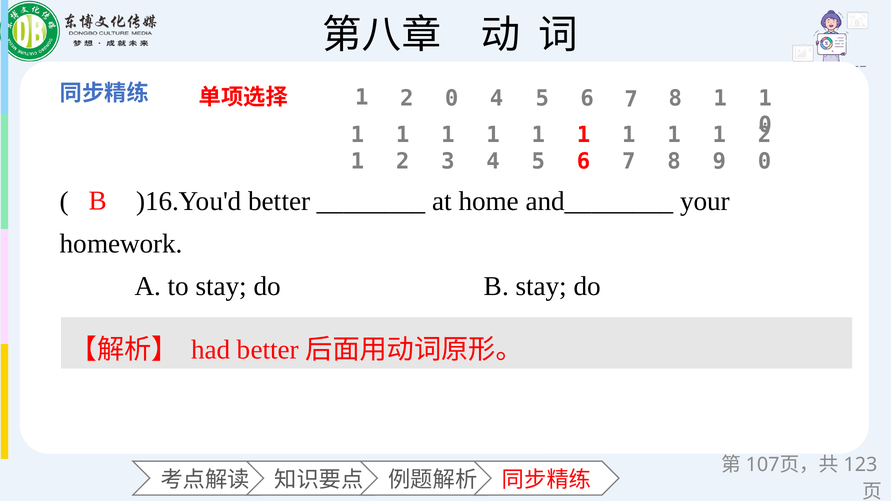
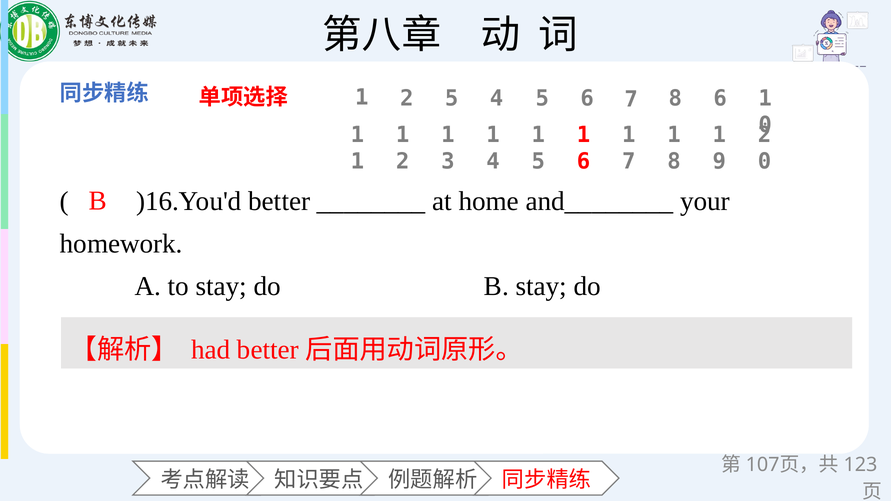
1 2 0: 0 -> 5 (452, 98)
7 8 1: 1 -> 6 (720, 98)
